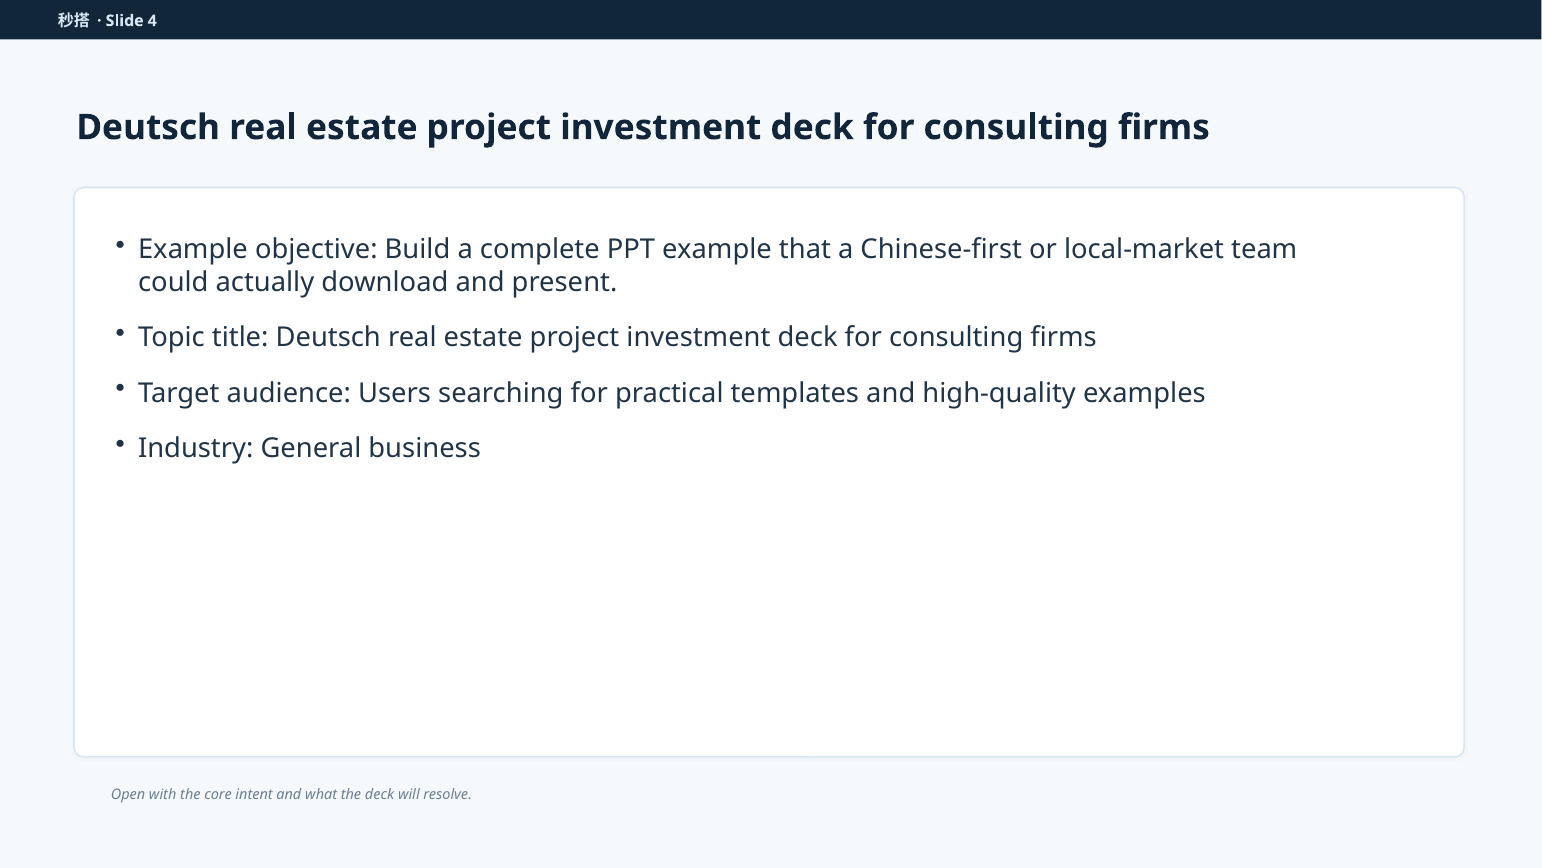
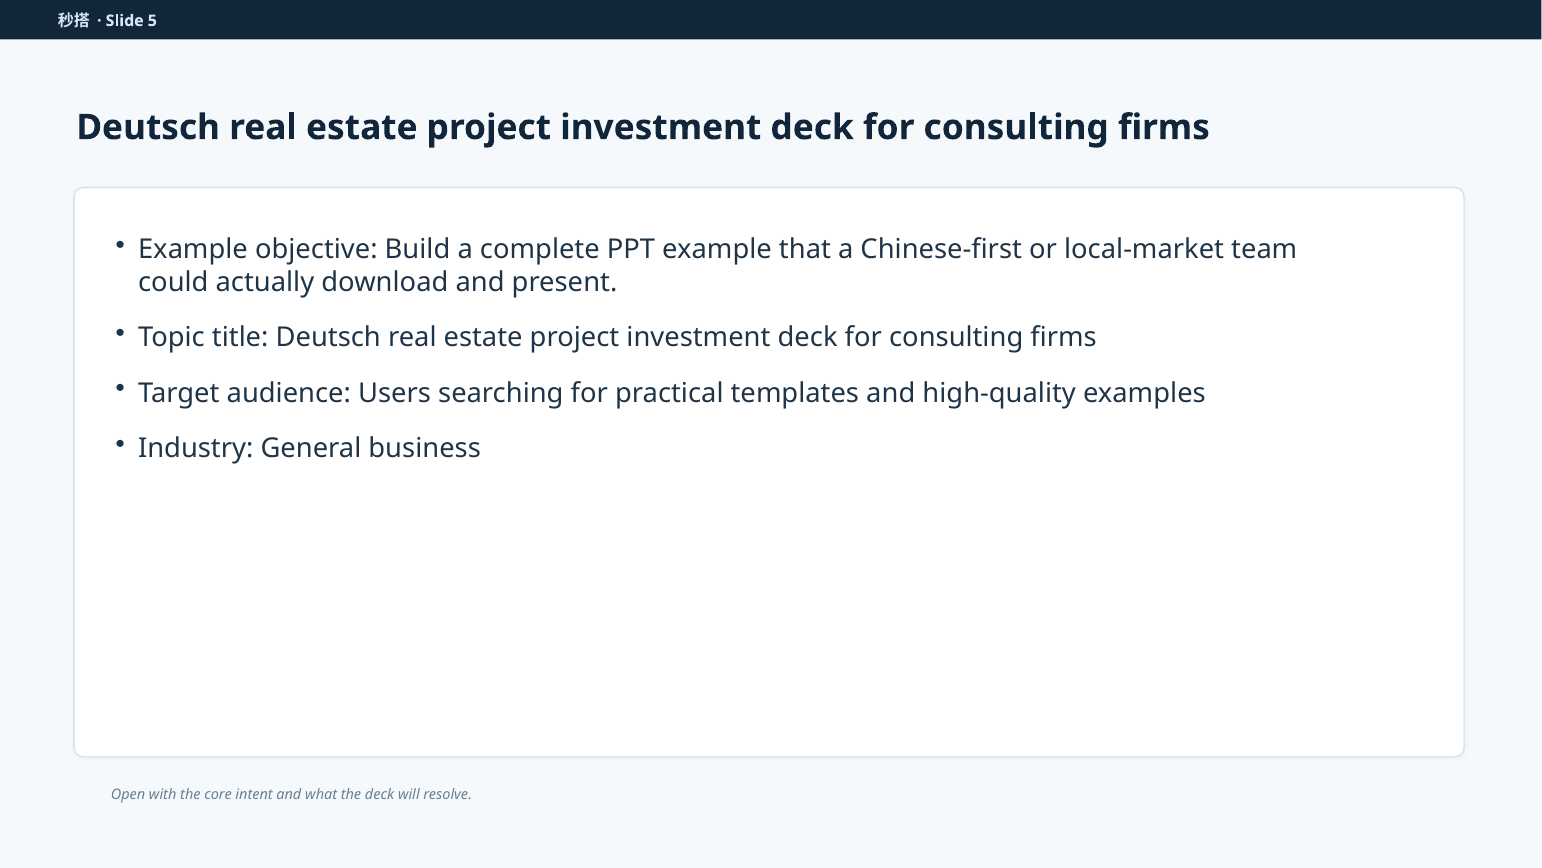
4: 4 -> 5 (152, 21)
